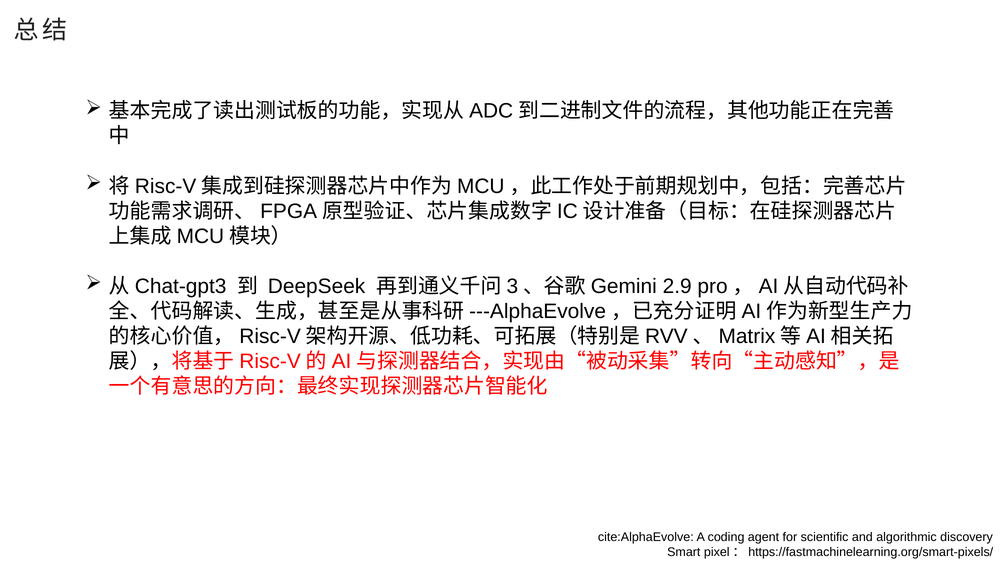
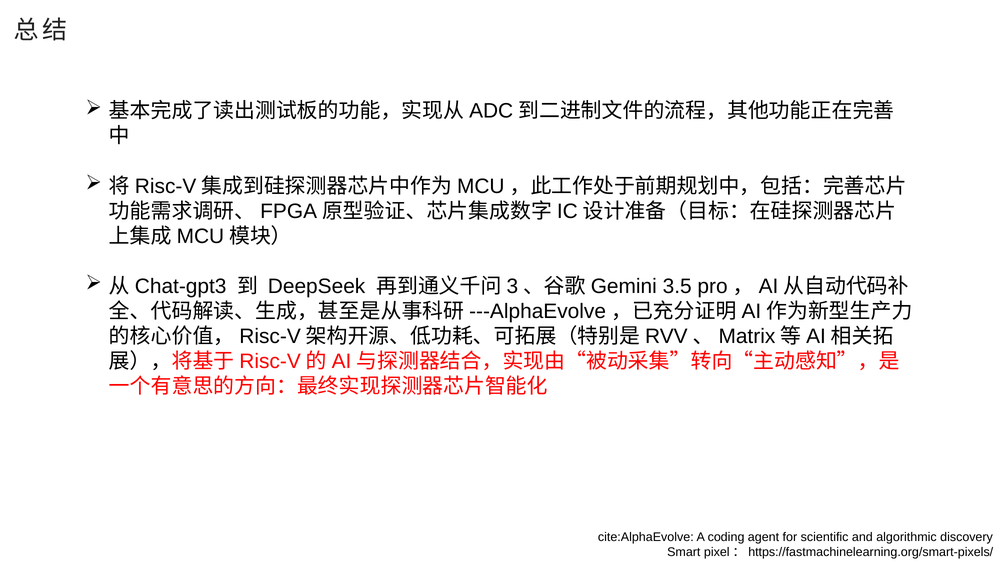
2.9: 2.9 -> 3.5 (677, 286)
